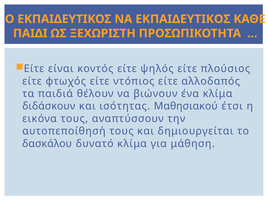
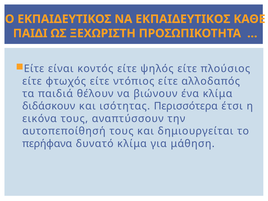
Μαθησιακού: Μαθησιακού -> Περισσότερα (186, 106)
δασκάλου: δασκάλου -> περήφανα (47, 144)
